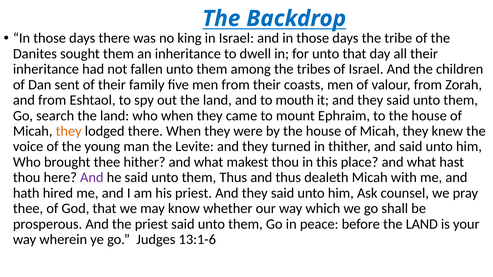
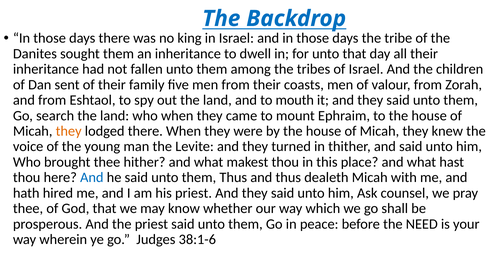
And colour: purple -> blue (92, 178)
before the LAND: LAND -> NEED (422, 224)
13:1-6: 13:1-6 -> 38:1-6 (197, 240)
